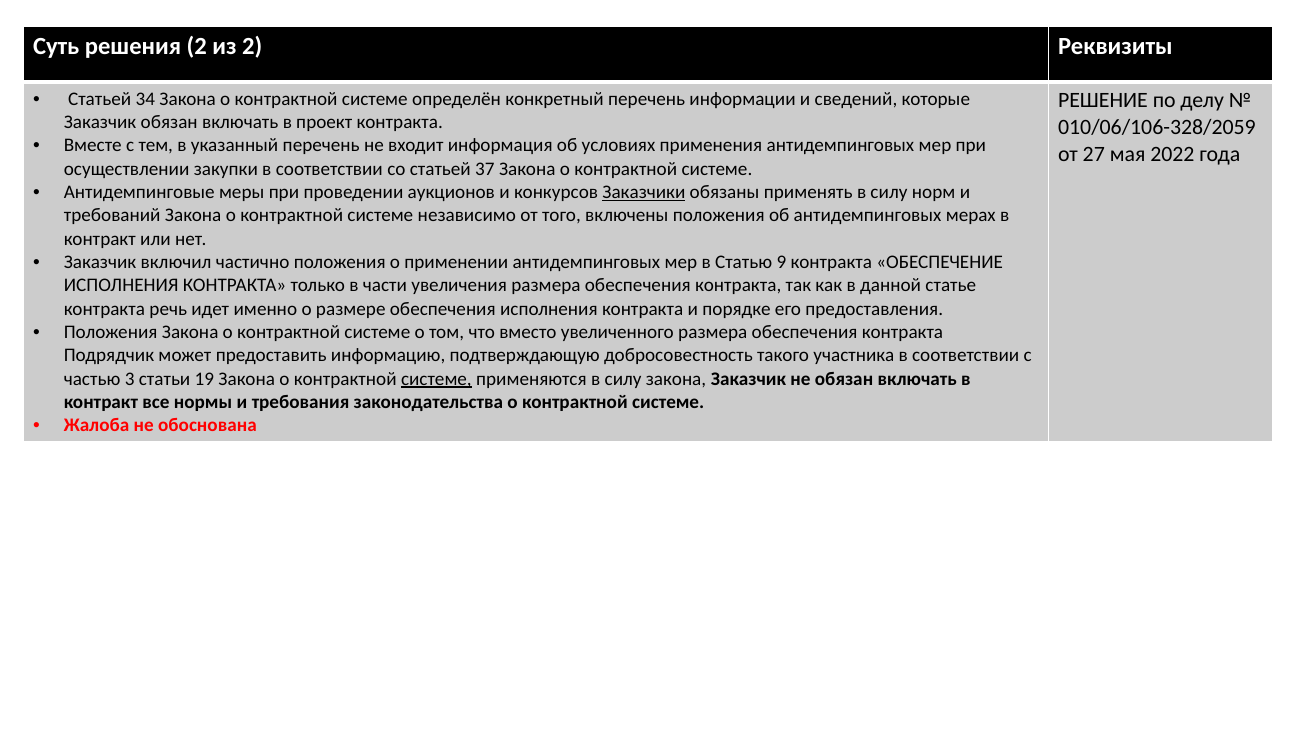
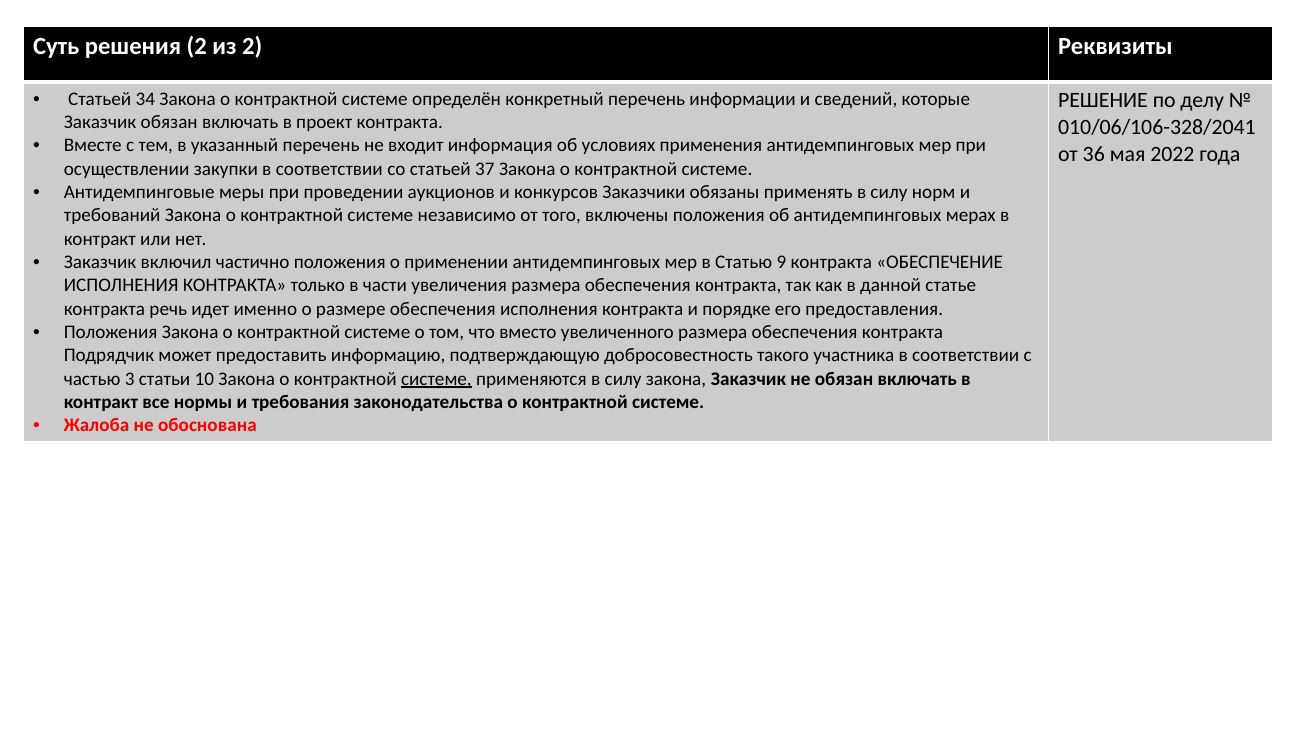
010/06/106-328/2059: 010/06/106-328/2059 -> 010/06/106-328/2041 (1157, 127)
27: 27 -> 36 (1094, 154)
Заказчики underline: present -> none (644, 192)
19: 19 -> 10 (204, 379)
